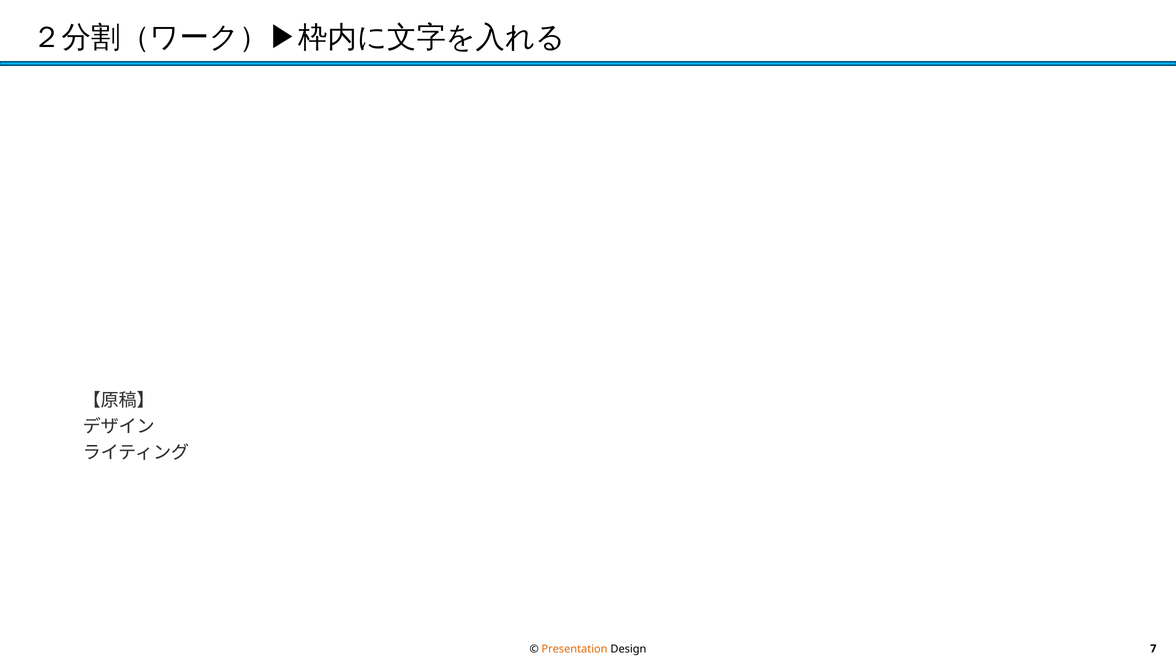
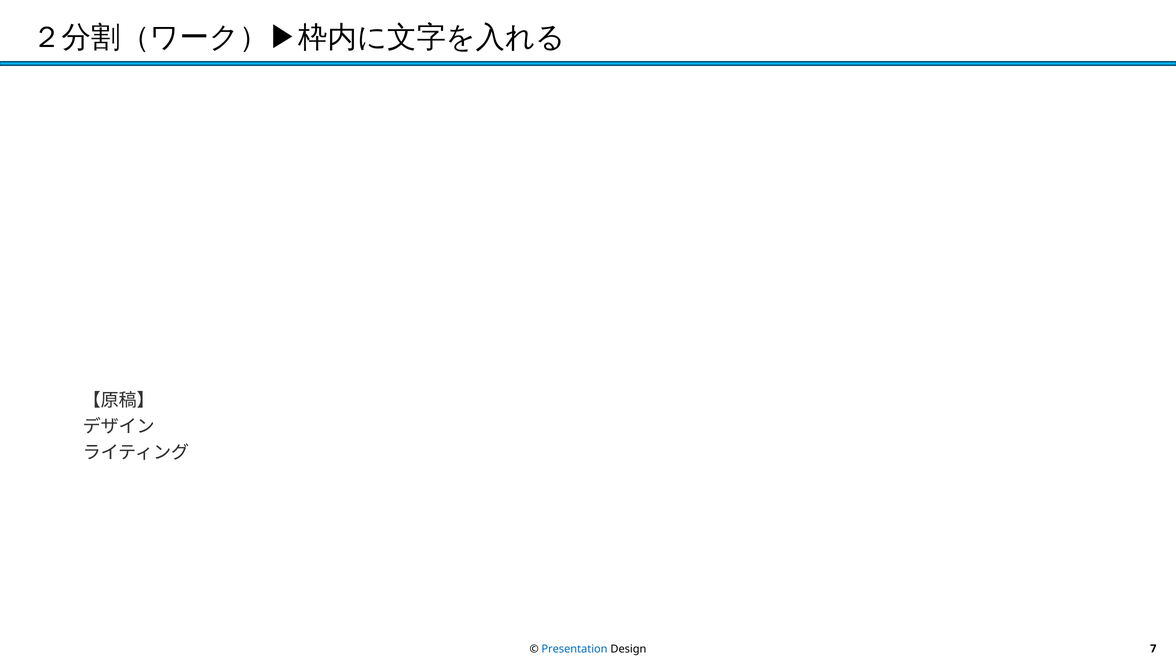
Presentation colour: orange -> blue (575, 649)
